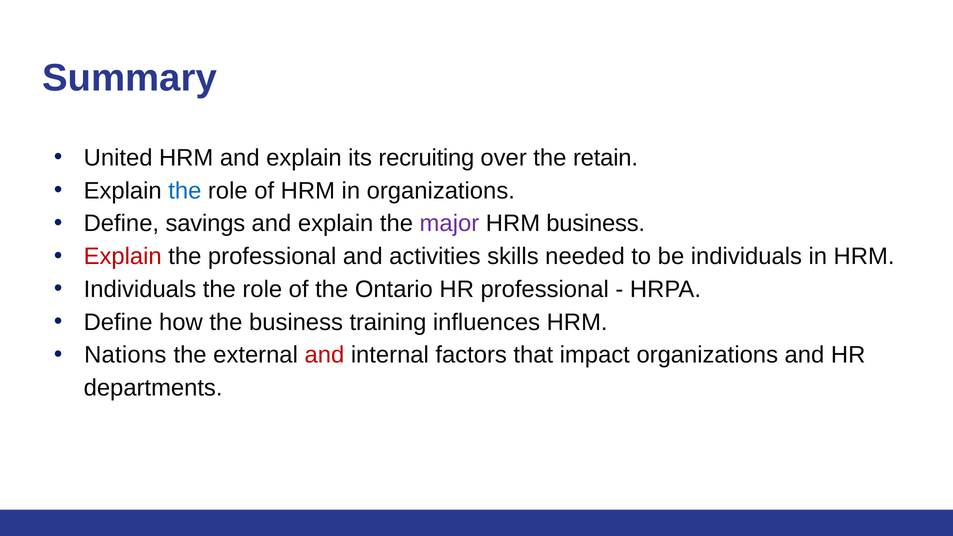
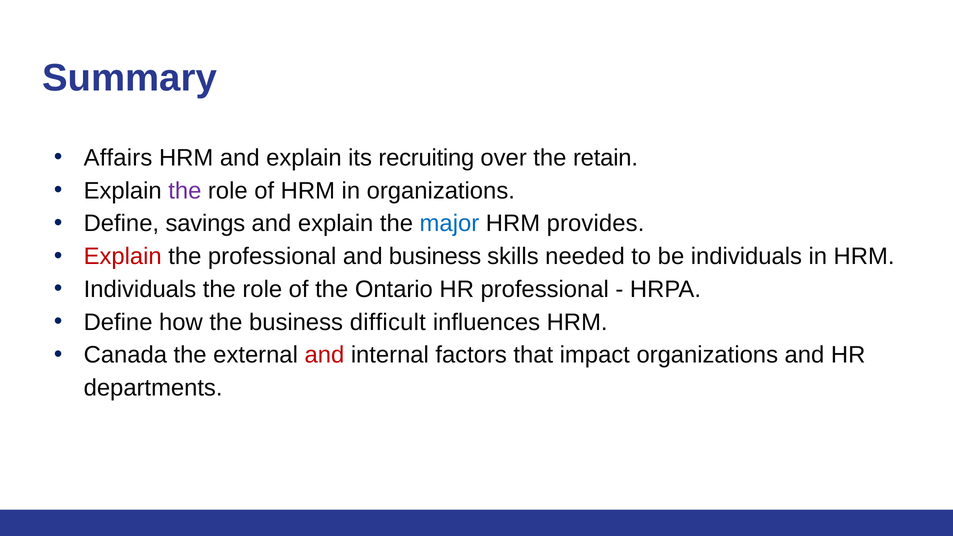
United: United -> Affairs (118, 158)
the colour: blue -> purple (185, 191)
major colour: purple -> blue (449, 224)
HRM business: business -> provides (596, 224)
and activities: activities -> business (435, 257)
training: training -> difficult (388, 322)
Nations: Nations -> Canada (125, 355)
